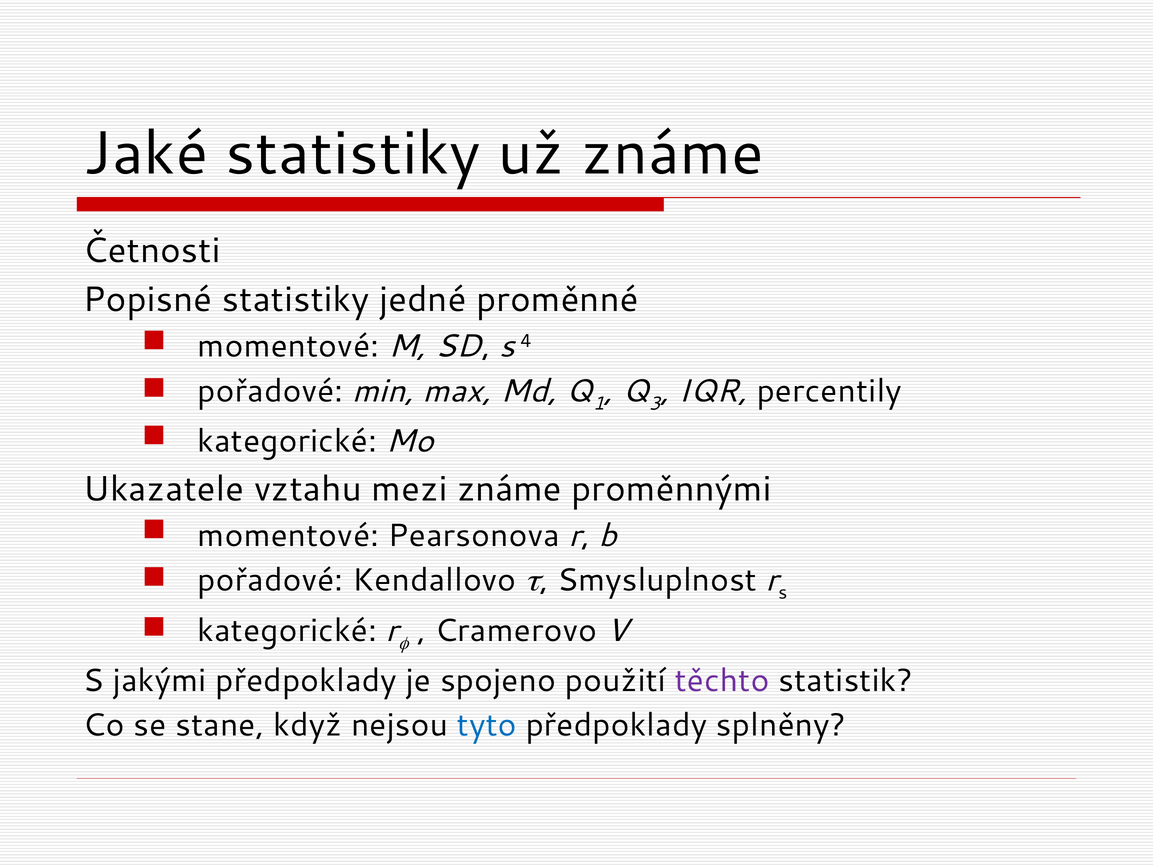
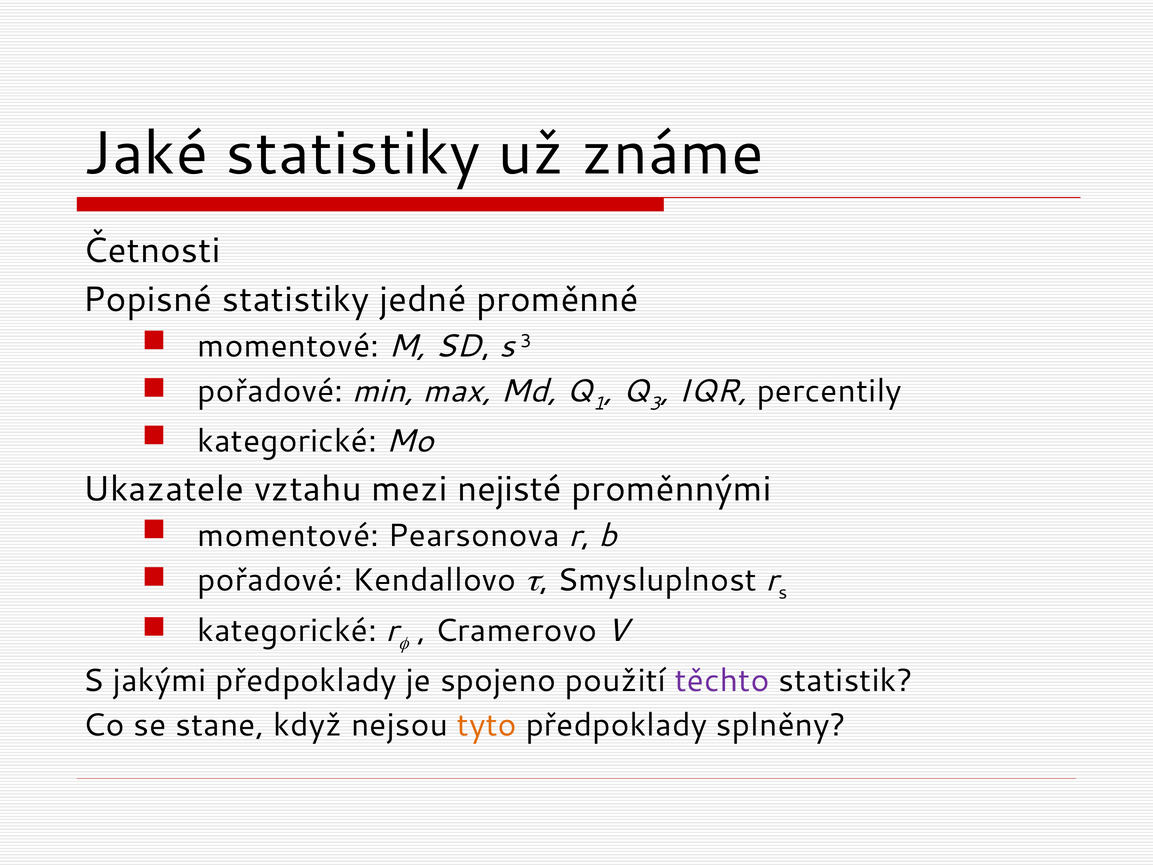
s 4: 4 -> 3 (526, 341)
mezi známe: známe -> nejisté (510, 489)
tyto colour: blue -> orange (487, 725)
